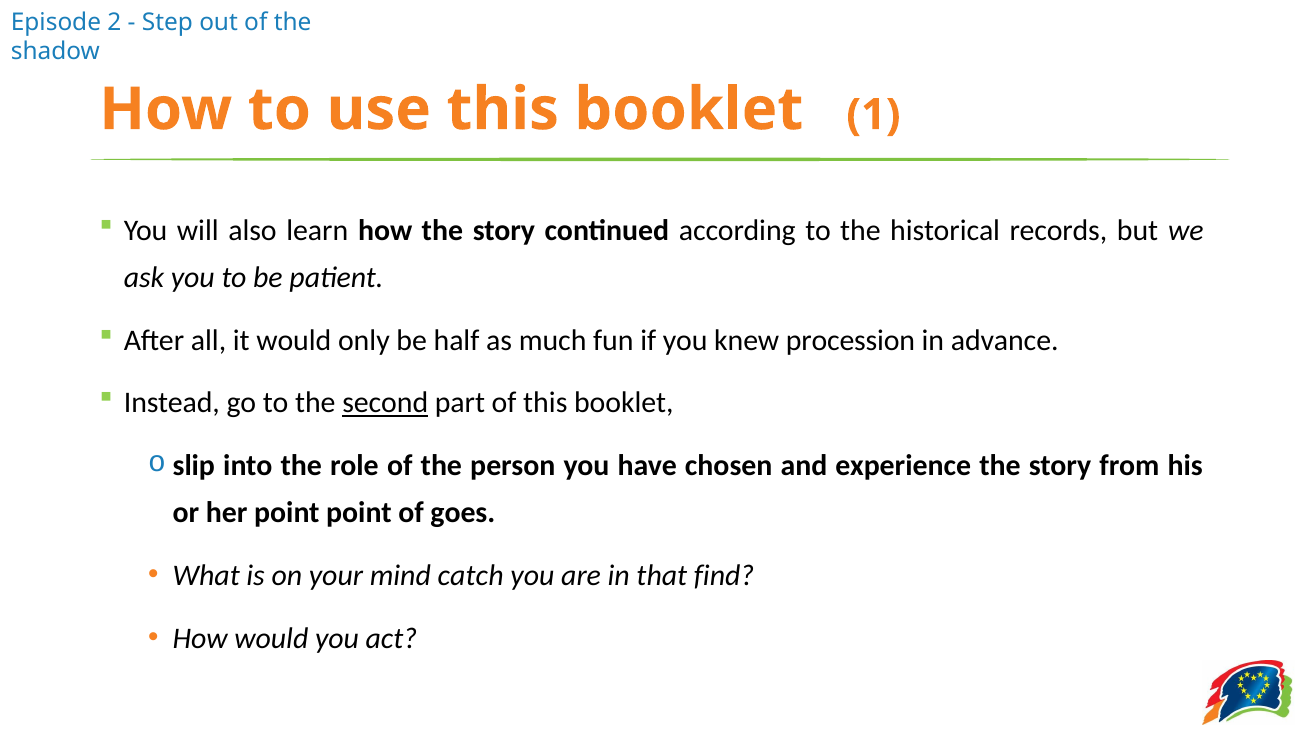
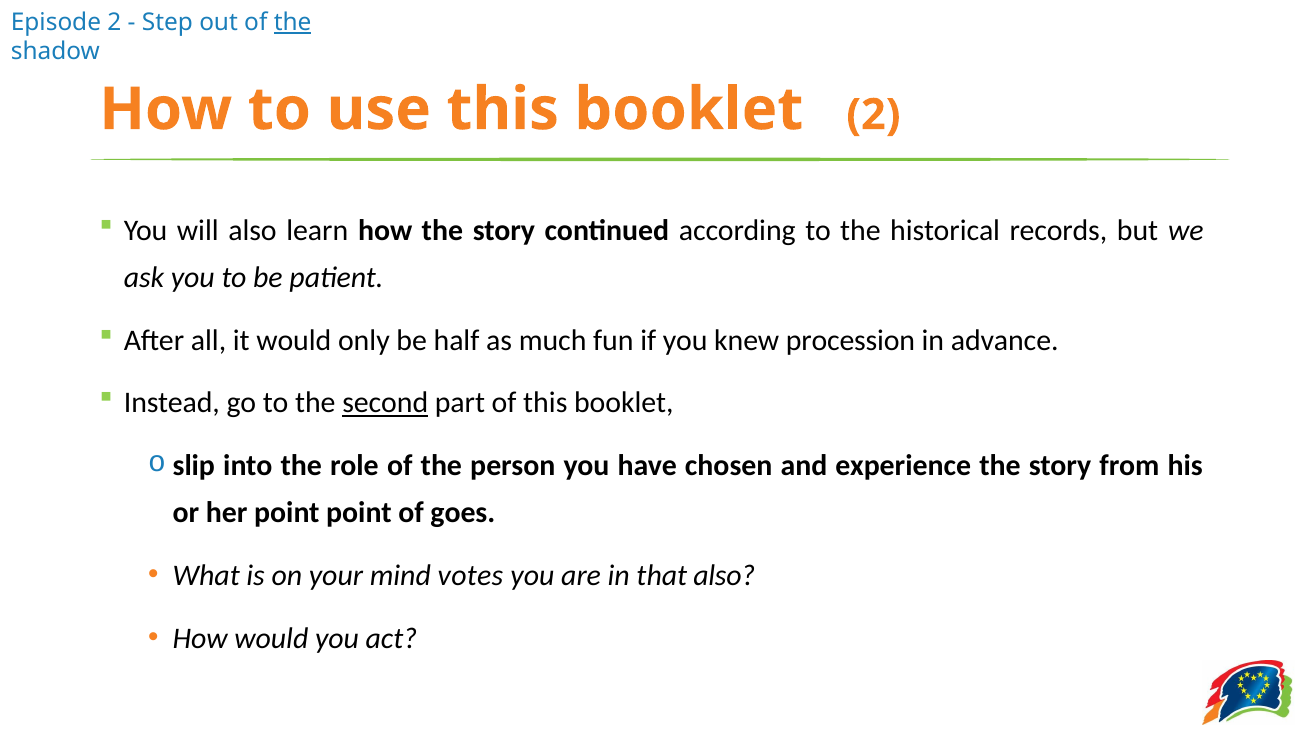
the underline: none -> present (293, 22)
booklet 1: 1 -> 2 (873, 115)
catch: catch -> votes (471, 575)
that find: find -> also (724, 575)
